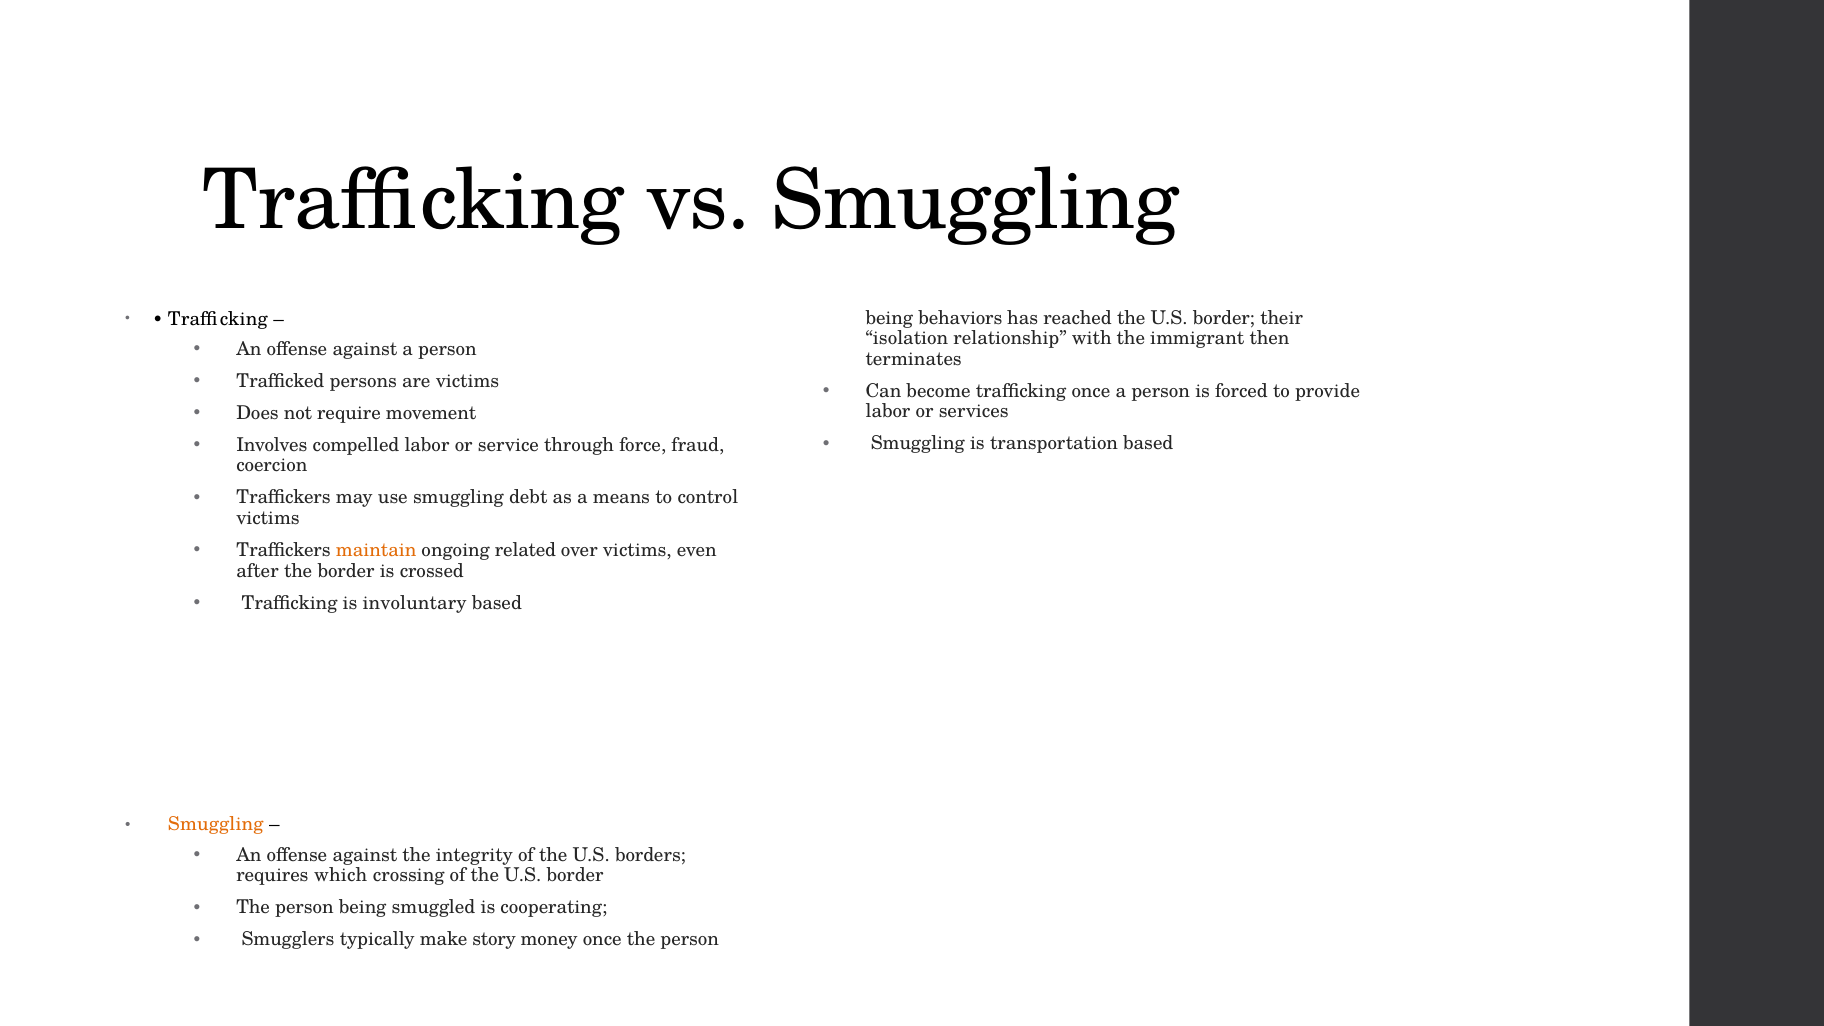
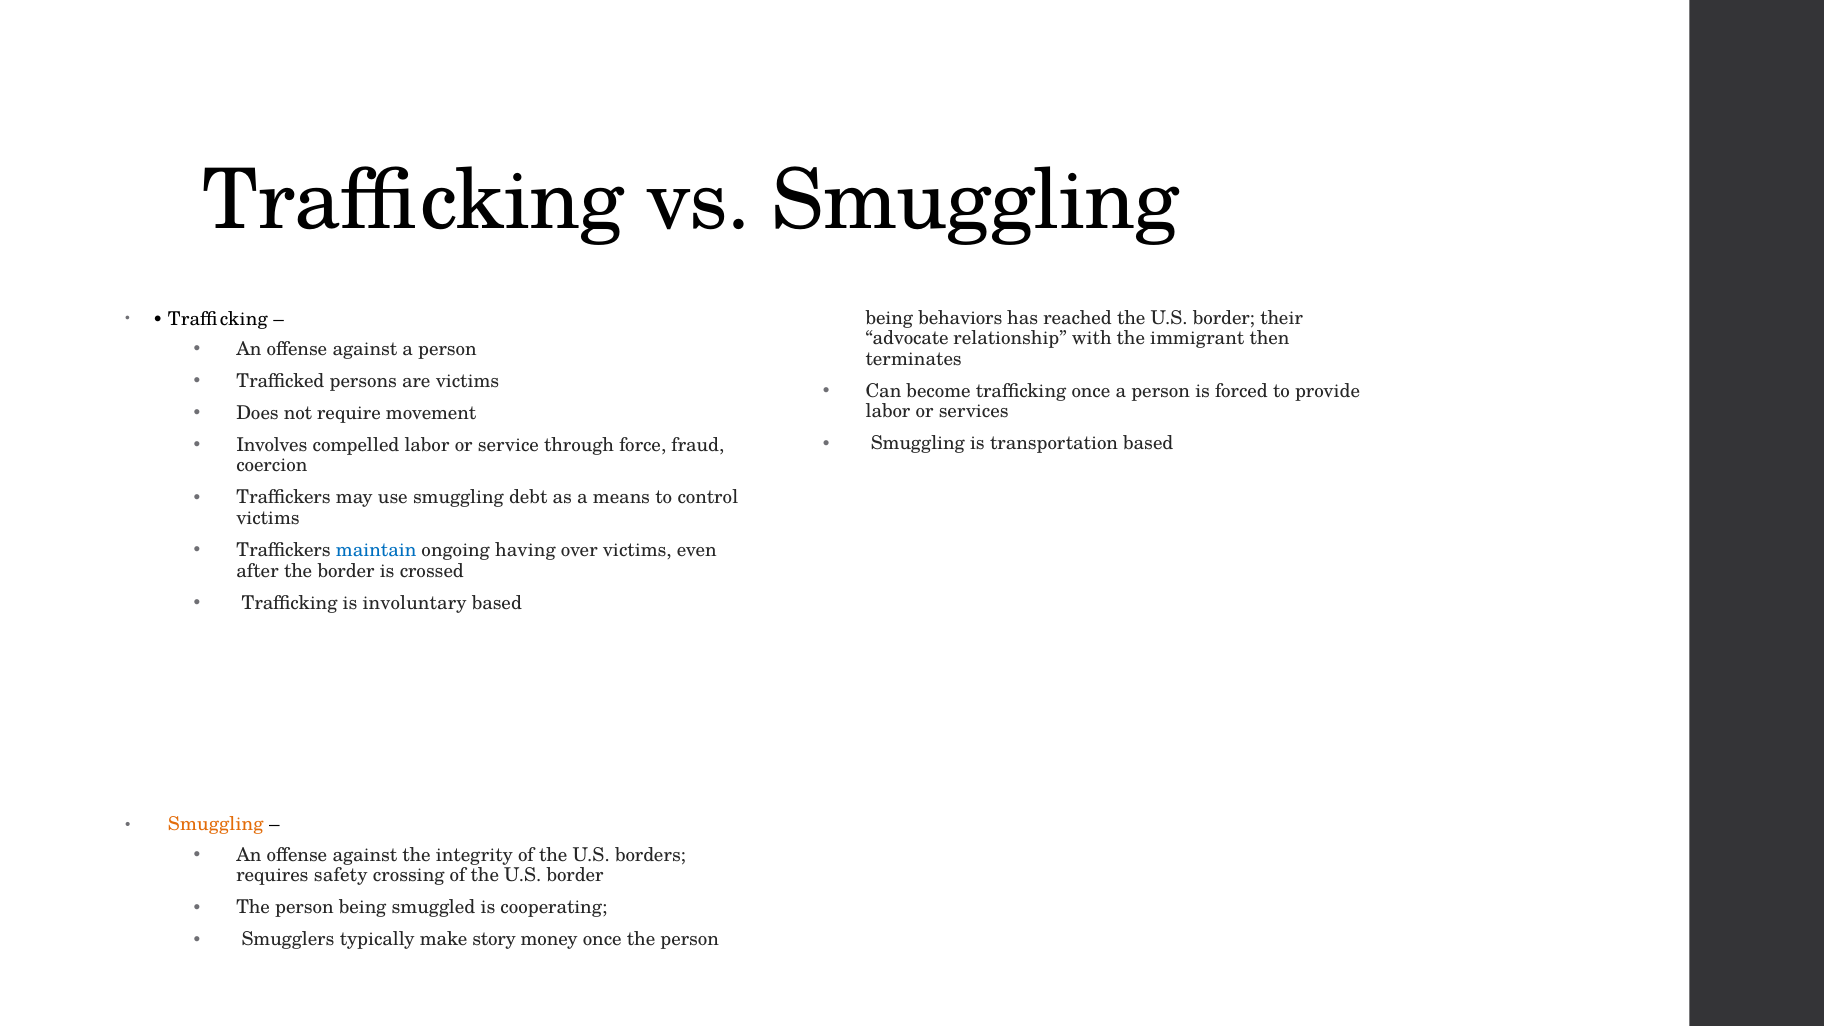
isolation: isolation -> advocate (907, 338)
maintain colour: orange -> blue (376, 550)
related: related -> having (525, 550)
which: which -> safety (341, 876)
